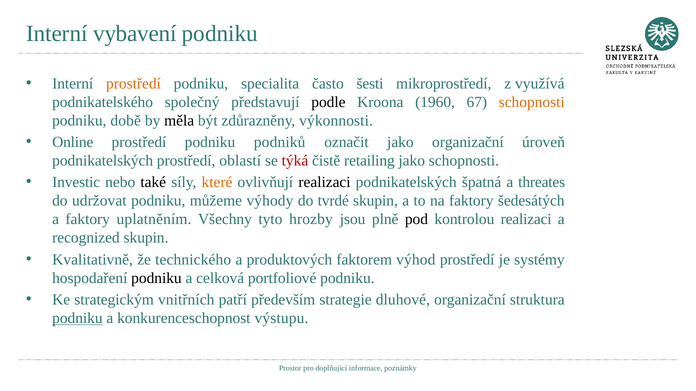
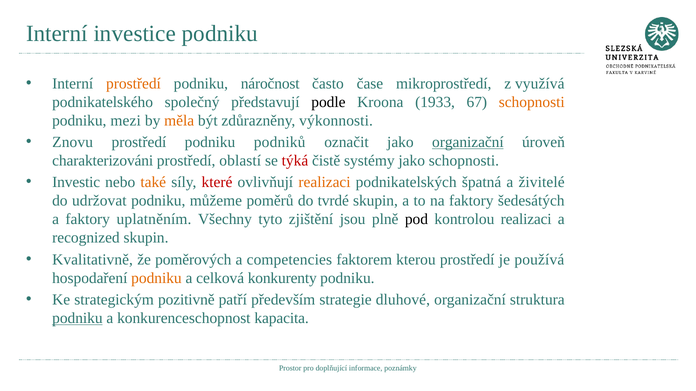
vybavení: vybavení -> investice (135, 34)
specialita: specialita -> náročnost (270, 84)
šesti: šesti -> čase (370, 84)
1960: 1960 -> 1933 (435, 102)
době: době -> mezi (126, 121)
měla colour: black -> orange (179, 121)
Online: Online -> Znovu (73, 142)
organizační underline: none -> present (468, 142)
podnikatelských: podnikatelských -> charakterizováni (103, 161)
retailing: retailing -> systémy (369, 161)
také colour: black -> orange (153, 182)
které colour: orange -> red (217, 182)
realizaci colour: black -> orange (325, 182)
threates: threates -> živitelé (542, 182)
výhody: výhody -> poměrů (270, 201)
hrozby: hrozby -> zjištění (311, 220)
technického: technického -> poměrových (193, 260)
produktových: produktových -> competencies (289, 260)
výhod: výhod -> kterou (416, 260)
systémy: systémy -> používá (539, 260)
podniku colour: black -> orange (156, 278)
portfoliové: portfoliové -> konkurenty (282, 278)
vnitřních: vnitřních -> pozitivně (186, 300)
výstupu: výstupu -> kapacita (282, 319)
